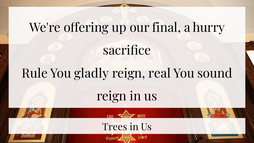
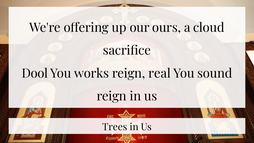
final: final -> ours (167, 28)
hurry: hurry -> cloud (209, 28)
Rule: Rule -> Dool (35, 73)
gladly: gladly -> works (92, 73)
